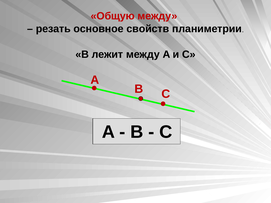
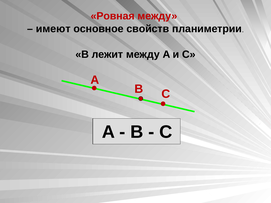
Общую: Общую -> Ровная (113, 16)
резать: резать -> имеют (53, 29)
